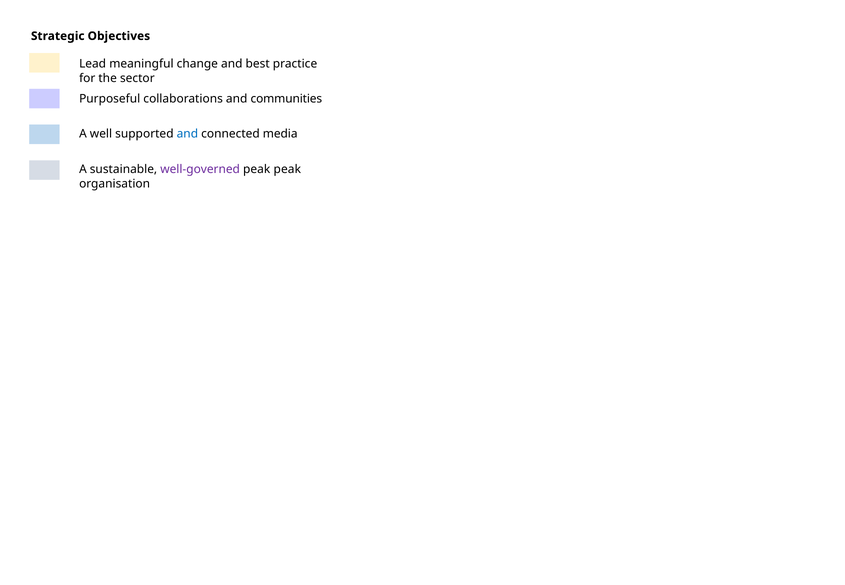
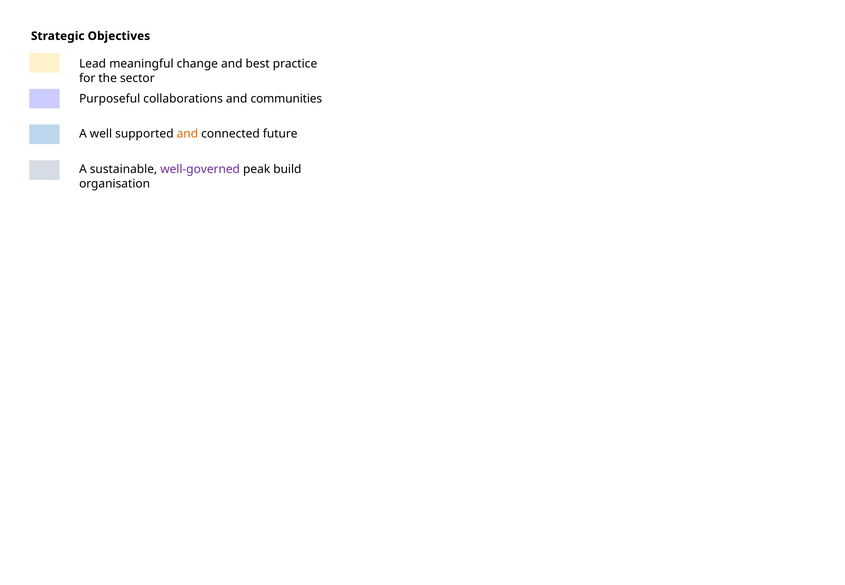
and colour: blue -> orange (187, 134)
media: media -> future (280, 134)
peak peak: peak -> build (287, 169)
